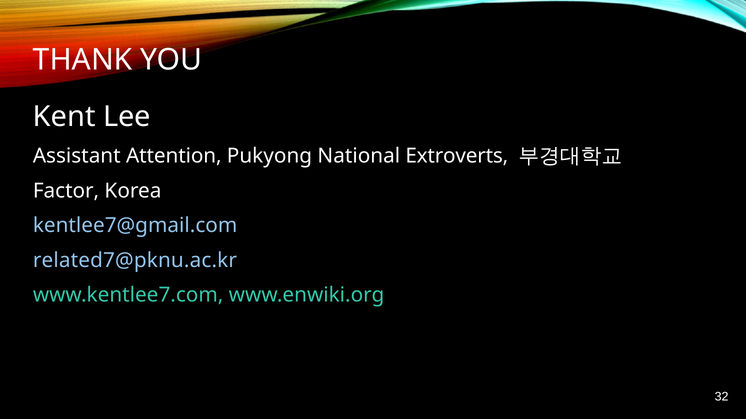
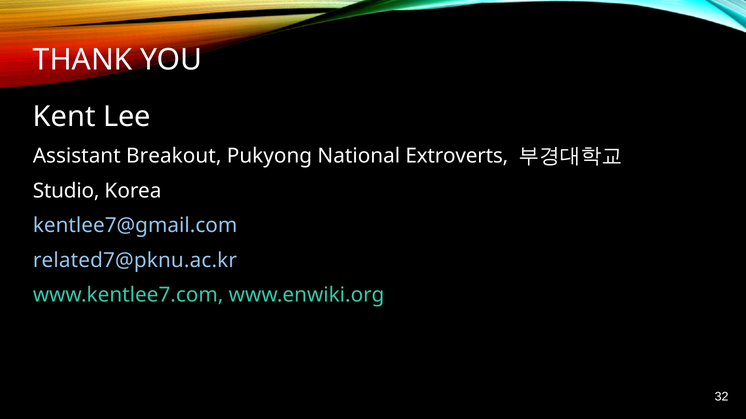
Attention: Attention -> Breakout (174, 156)
Factor: Factor -> Studio (66, 191)
